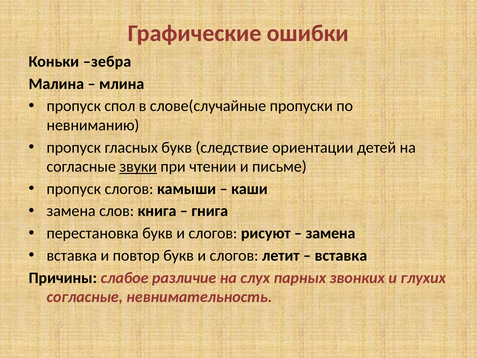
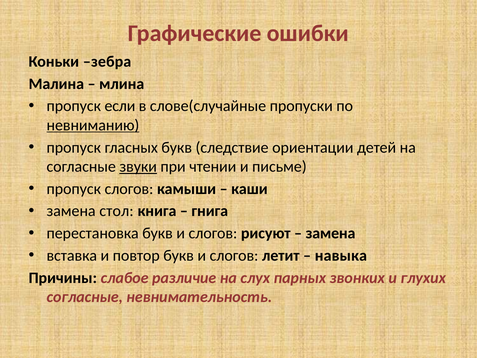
спол: спол -> если (120, 106)
невниманию underline: none -> present (93, 125)
слов: слов -> стол (116, 211)
вставка: вставка -> навыка (341, 255)
